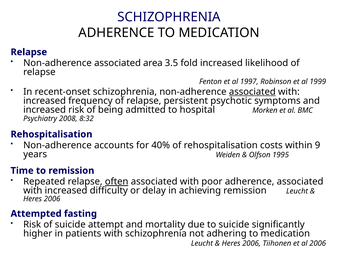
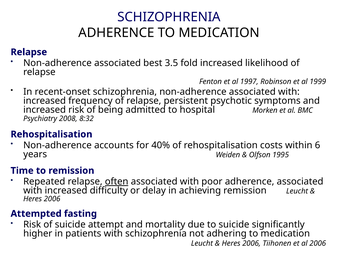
area: area -> best (153, 63)
associated underline: present -> none (252, 92)
9: 9 -> 6 (318, 145)
